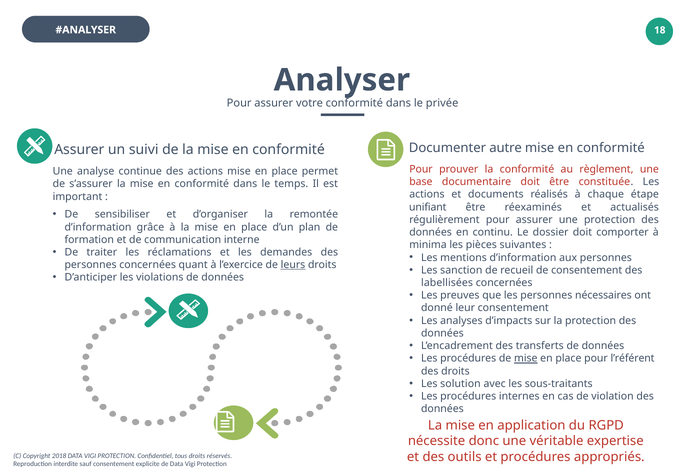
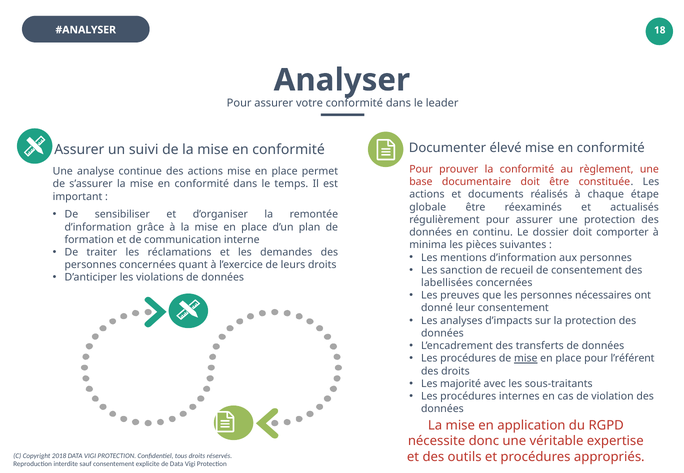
privée: privée -> leader (442, 103)
autre: autre -> élevé (506, 148)
unifiant: unifiant -> globale (428, 207)
leurs underline: present -> none (293, 265)
solution: solution -> majorité (461, 384)
